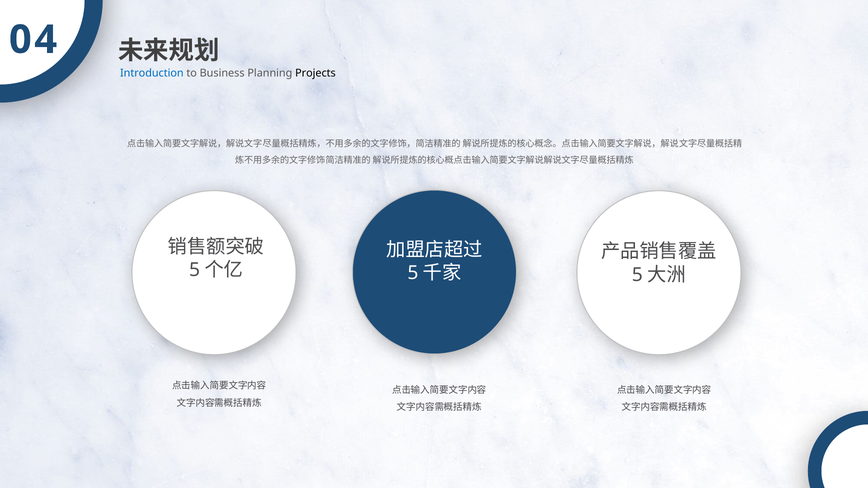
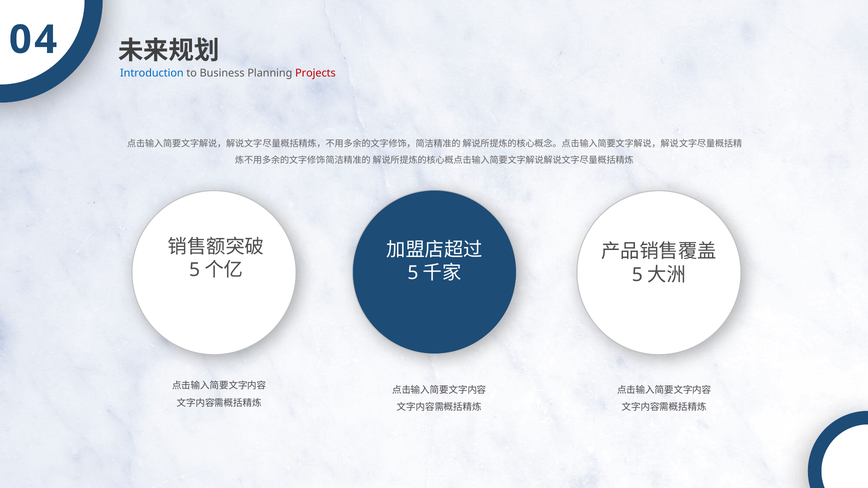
Projects colour: black -> red (315, 73)
